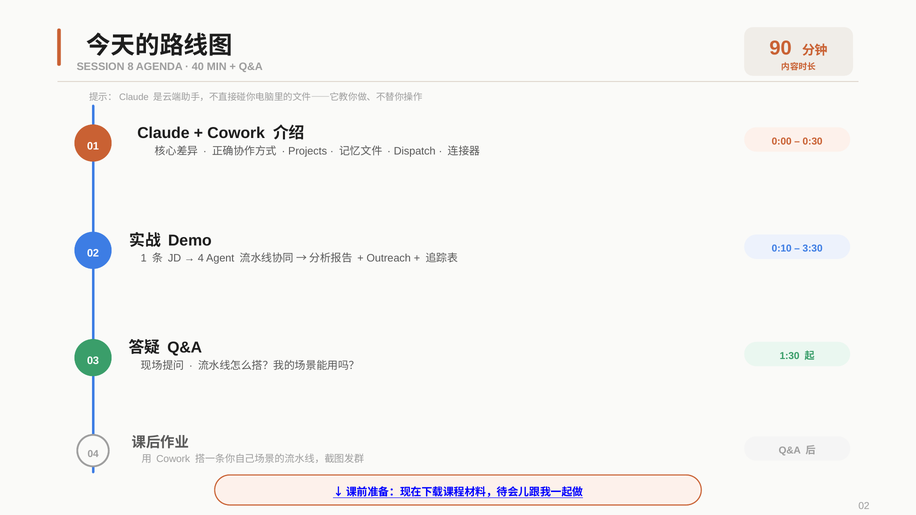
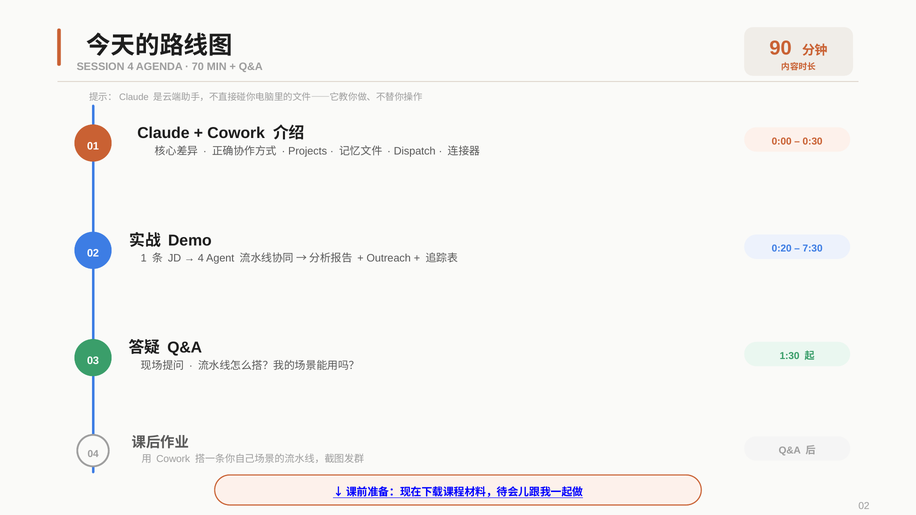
SESSION 8: 8 -> 4 (131, 67)
40: 40 -> 70 (198, 67)
0:10: 0:10 -> 0:20 (782, 249)
3:30: 3:30 -> 7:30 (813, 249)
